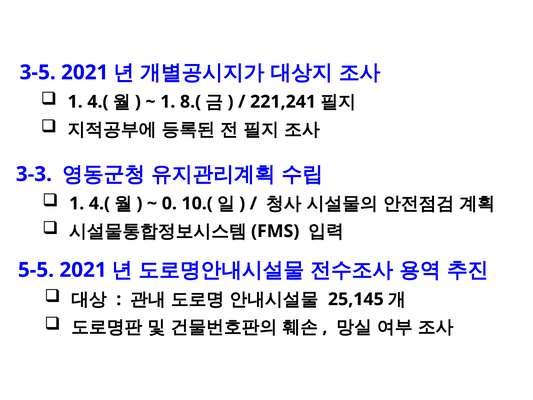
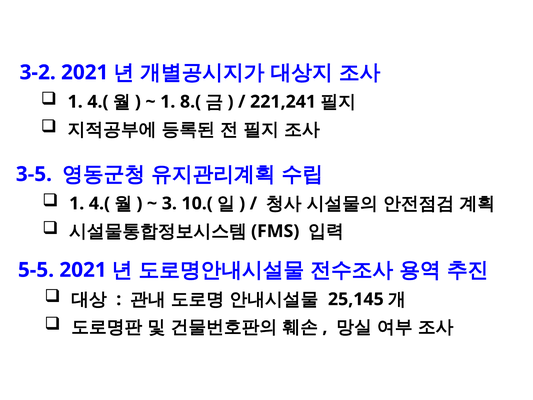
3-5: 3-5 -> 3-2 (38, 72)
3-3: 3-3 -> 3-5 (34, 174)
0: 0 -> 3 (169, 203)
